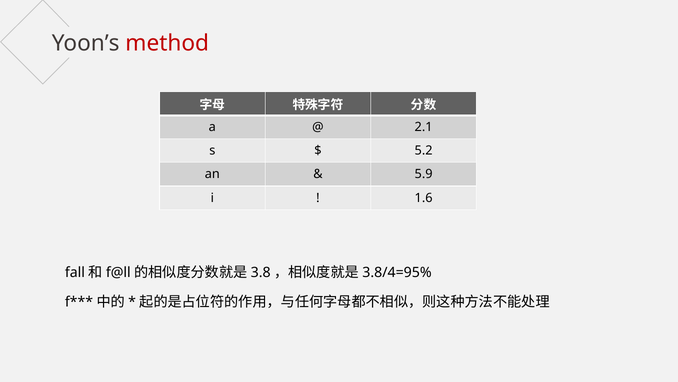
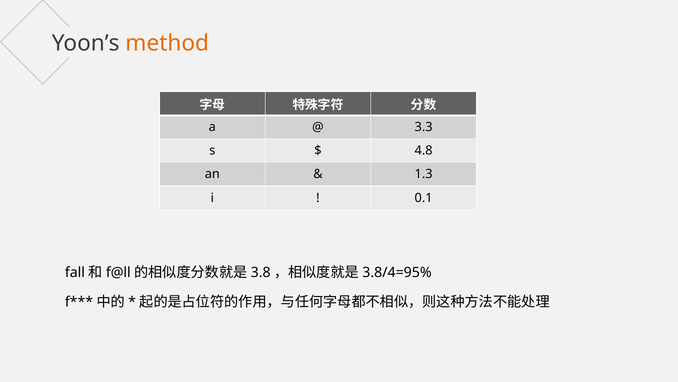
method colour: red -> orange (167, 43)
2.1: 2.1 -> 3.3 (424, 127)
5.2: 5.2 -> 4.8 (424, 150)
5.9: 5.9 -> 1.3 (424, 174)
1.6: 1.6 -> 0.1 (424, 198)
